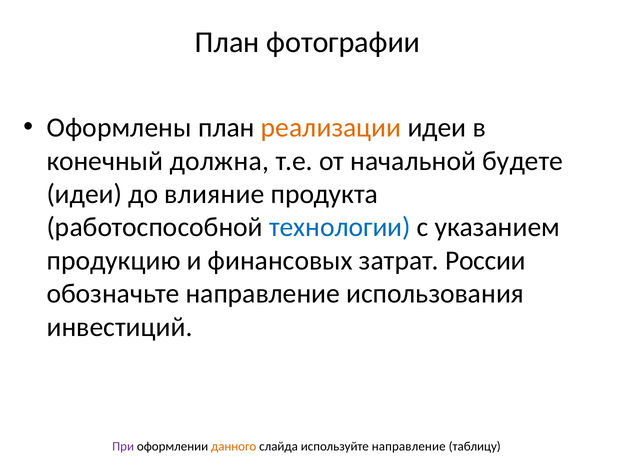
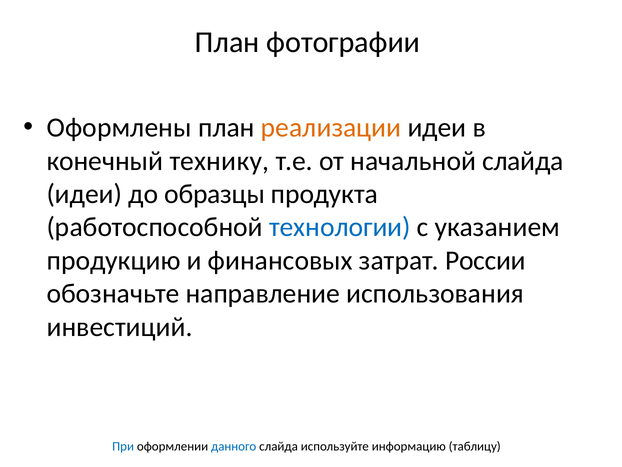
должна: должна -> технику (219, 161)
начальной будете: будете -> слайда (523, 161)
влияние: влияние -> образцы (215, 194)
При colour: purple -> blue (123, 446)
данного colour: orange -> blue (234, 446)
используйте направление: направление -> информацию (409, 446)
